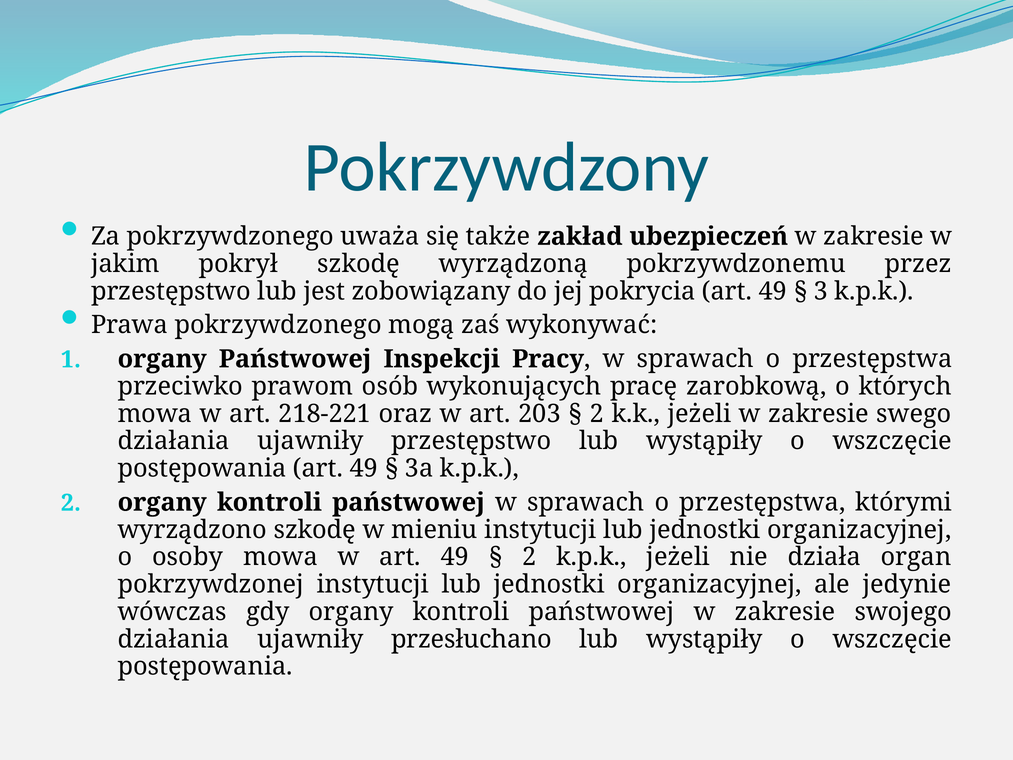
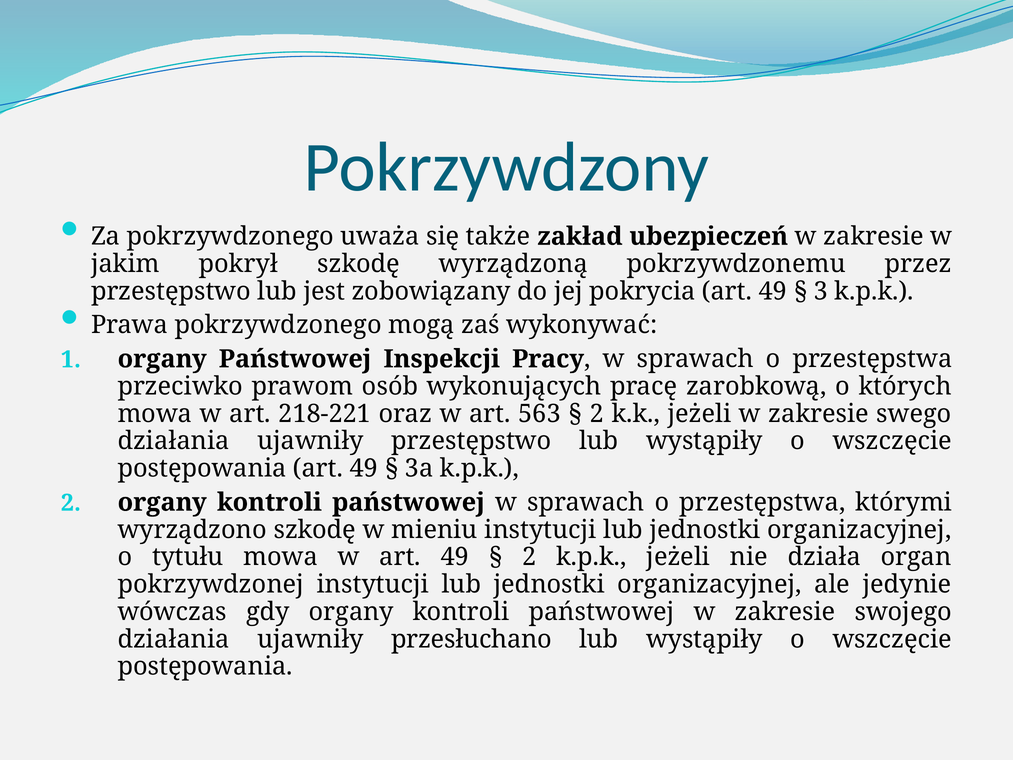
203: 203 -> 563 (539, 414)
osoby: osoby -> tytułu (188, 557)
